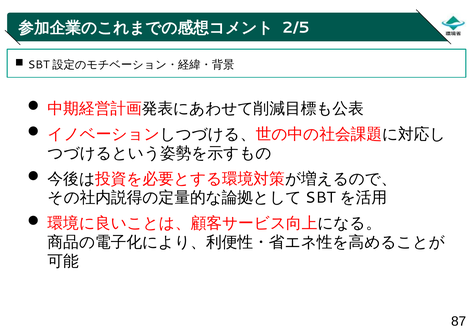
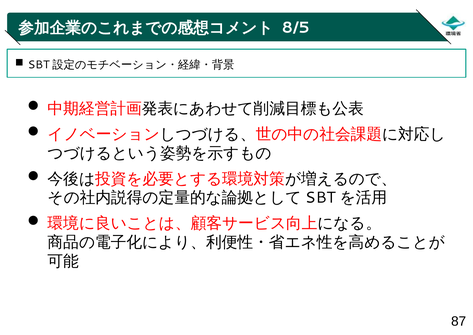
2/5: 2/5 -> 8/5 (296, 28)
